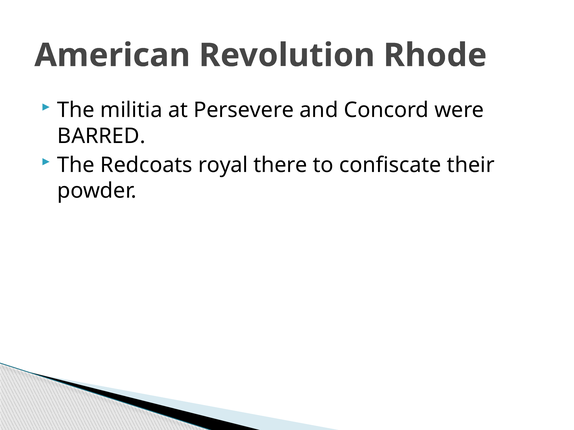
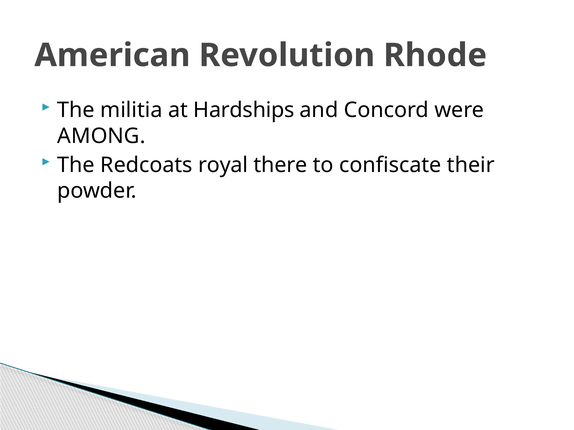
Persevere: Persevere -> Hardships (244, 110)
BARRED: BARRED -> AMONG (101, 136)
